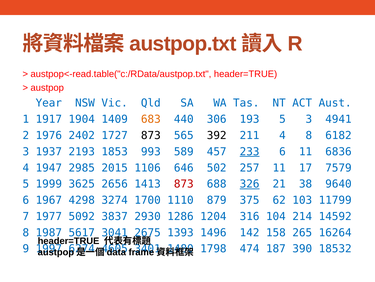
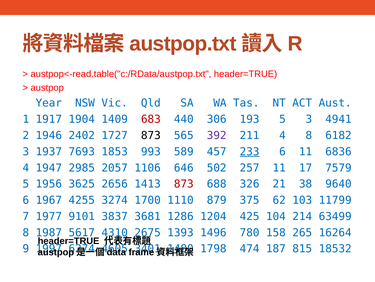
683 colour: orange -> red (151, 119)
1976: 1976 -> 1946 (49, 135)
392 colour: black -> purple (217, 135)
2193: 2193 -> 7693 (82, 151)
2015: 2015 -> 2057 (115, 167)
1999: 1999 -> 1956 (49, 184)
326 underline: present -> none (250, 184)
4298: 4298 -> 4255 (82, 200)
5092: 5092 -> 9101 (82, 216)
2930: 2930 -> 3681 (148, 216)
316: 316 -> 425 (250, 216)
14592: 14592 -> 63499 (335, 216)
3041: 3041 -> 4310 (115, 232)
142: 142 -> 780 (250, 232)
390: 390 -> 815 (302, 248)
